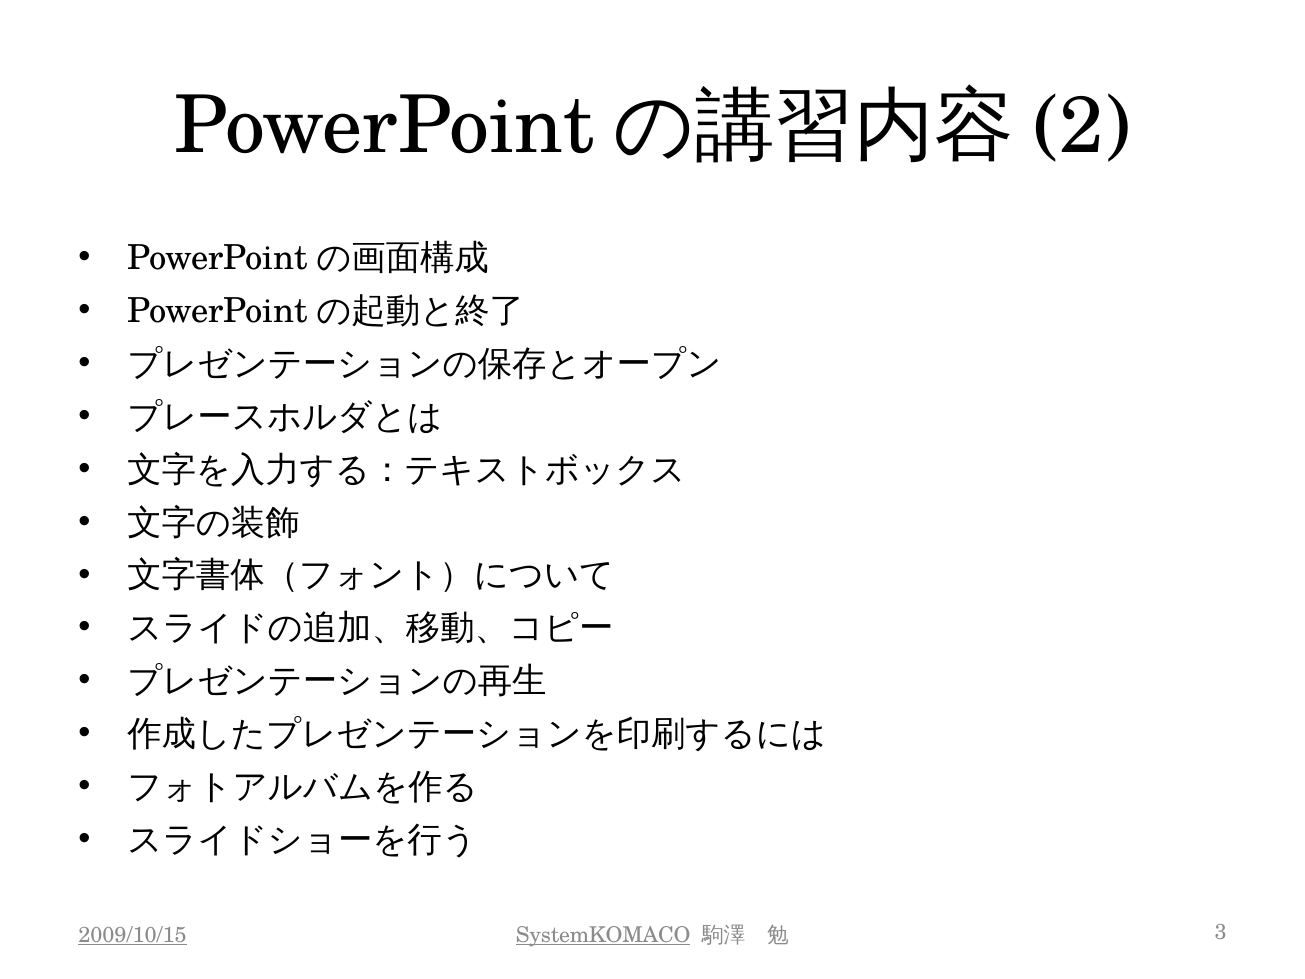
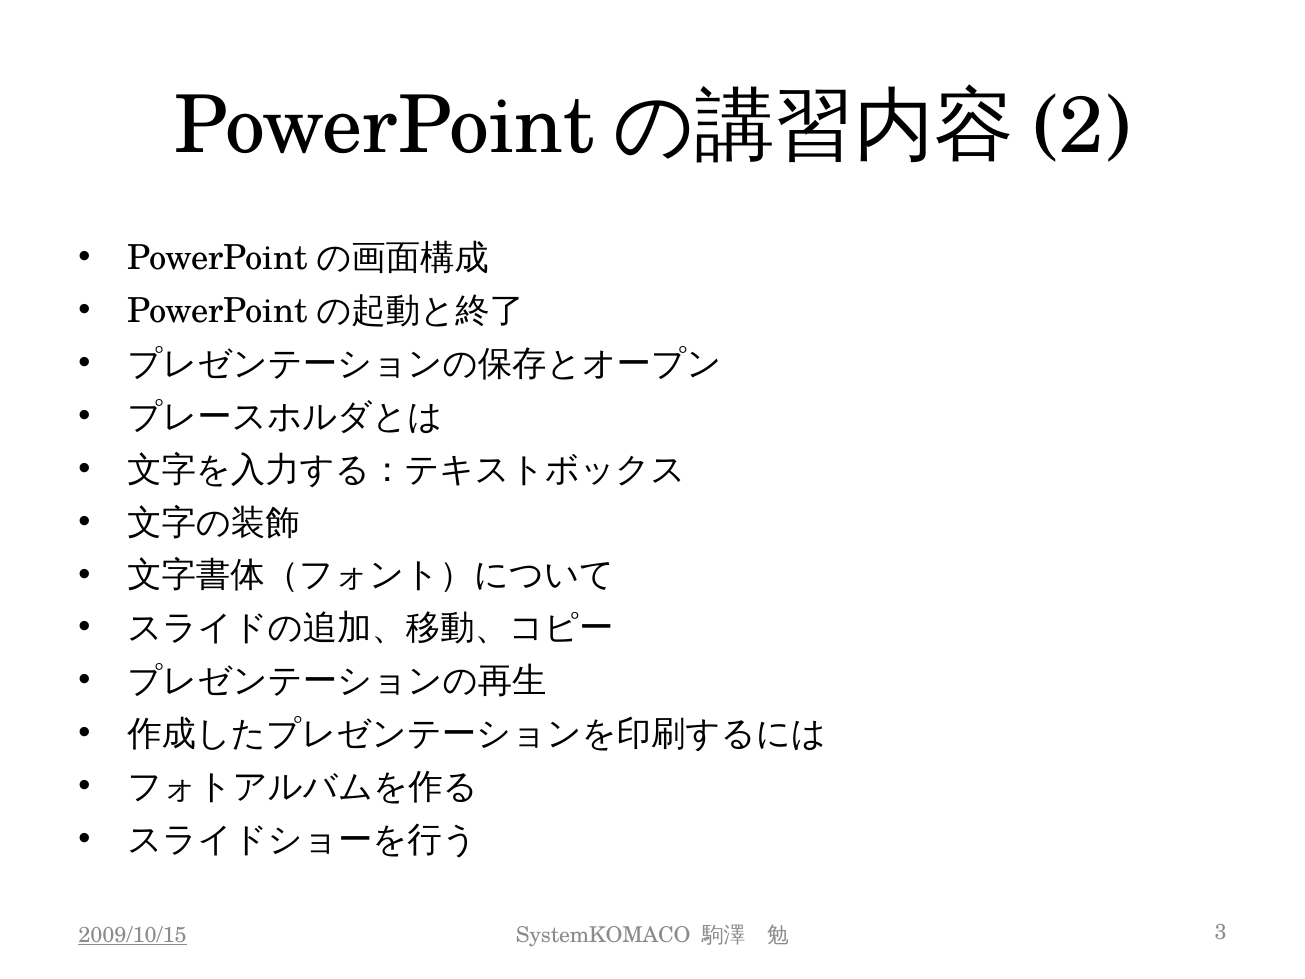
SystemKOMACO underline: present -> none (603, 935)
